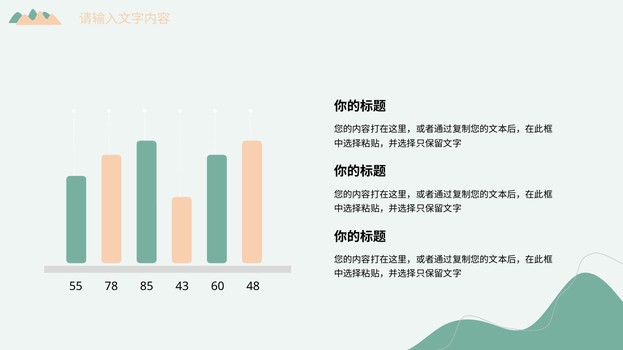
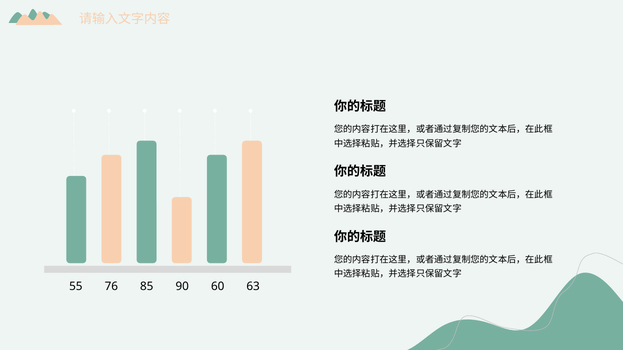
78: 78 -> 76 (111, 287)
43: 43 -> 90 (182, 287)
48: 48 -> 63 (253, 287)
